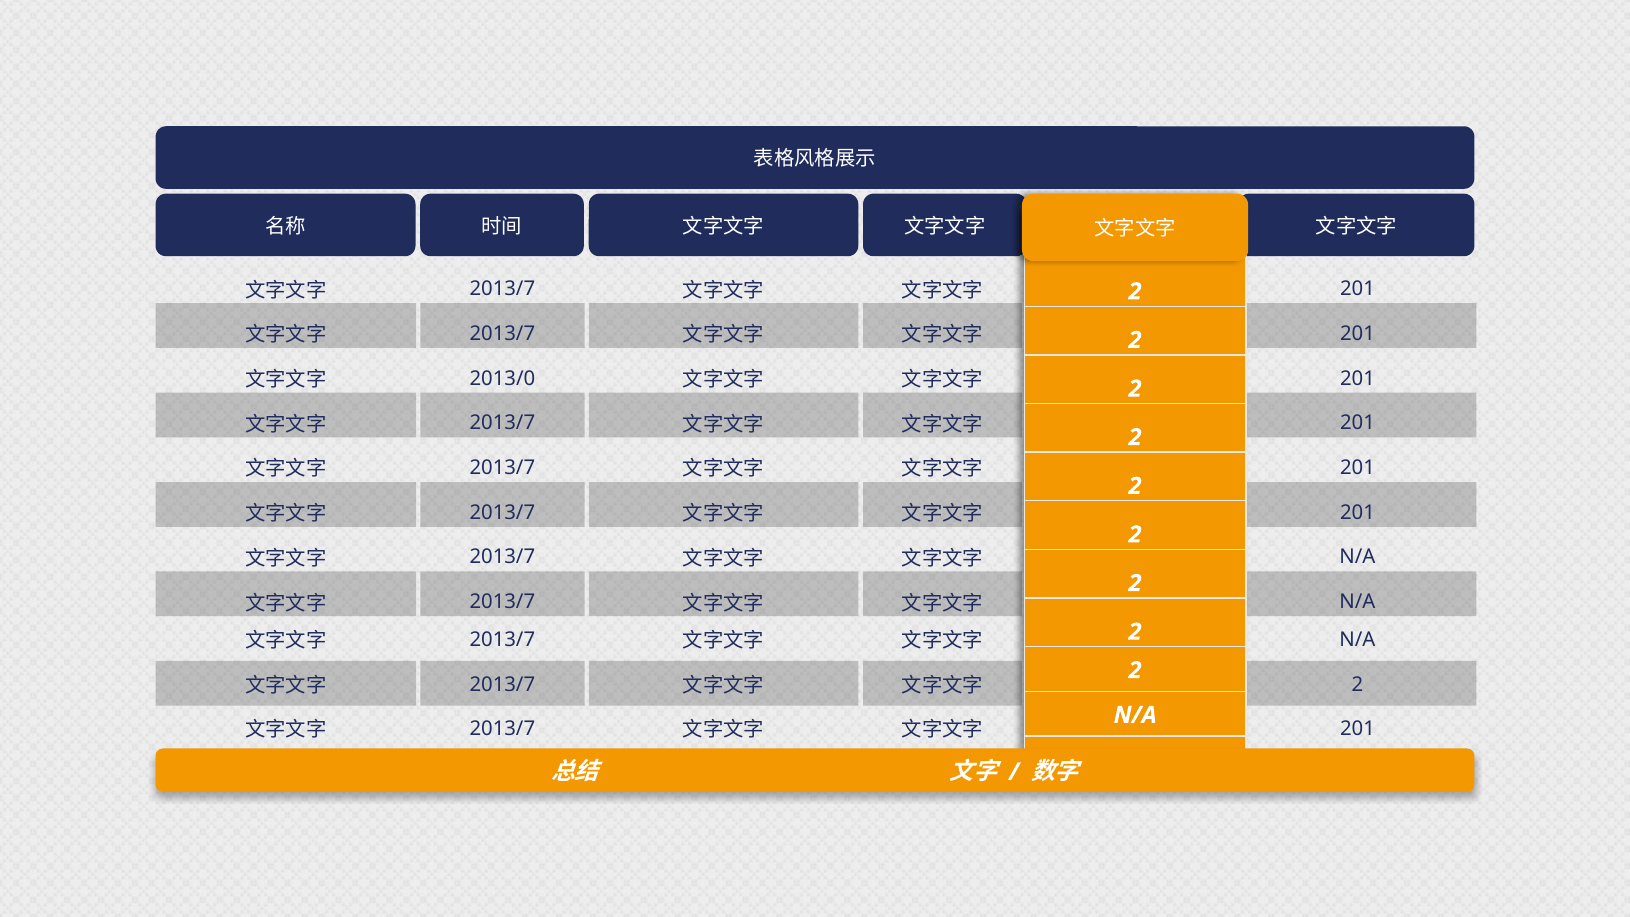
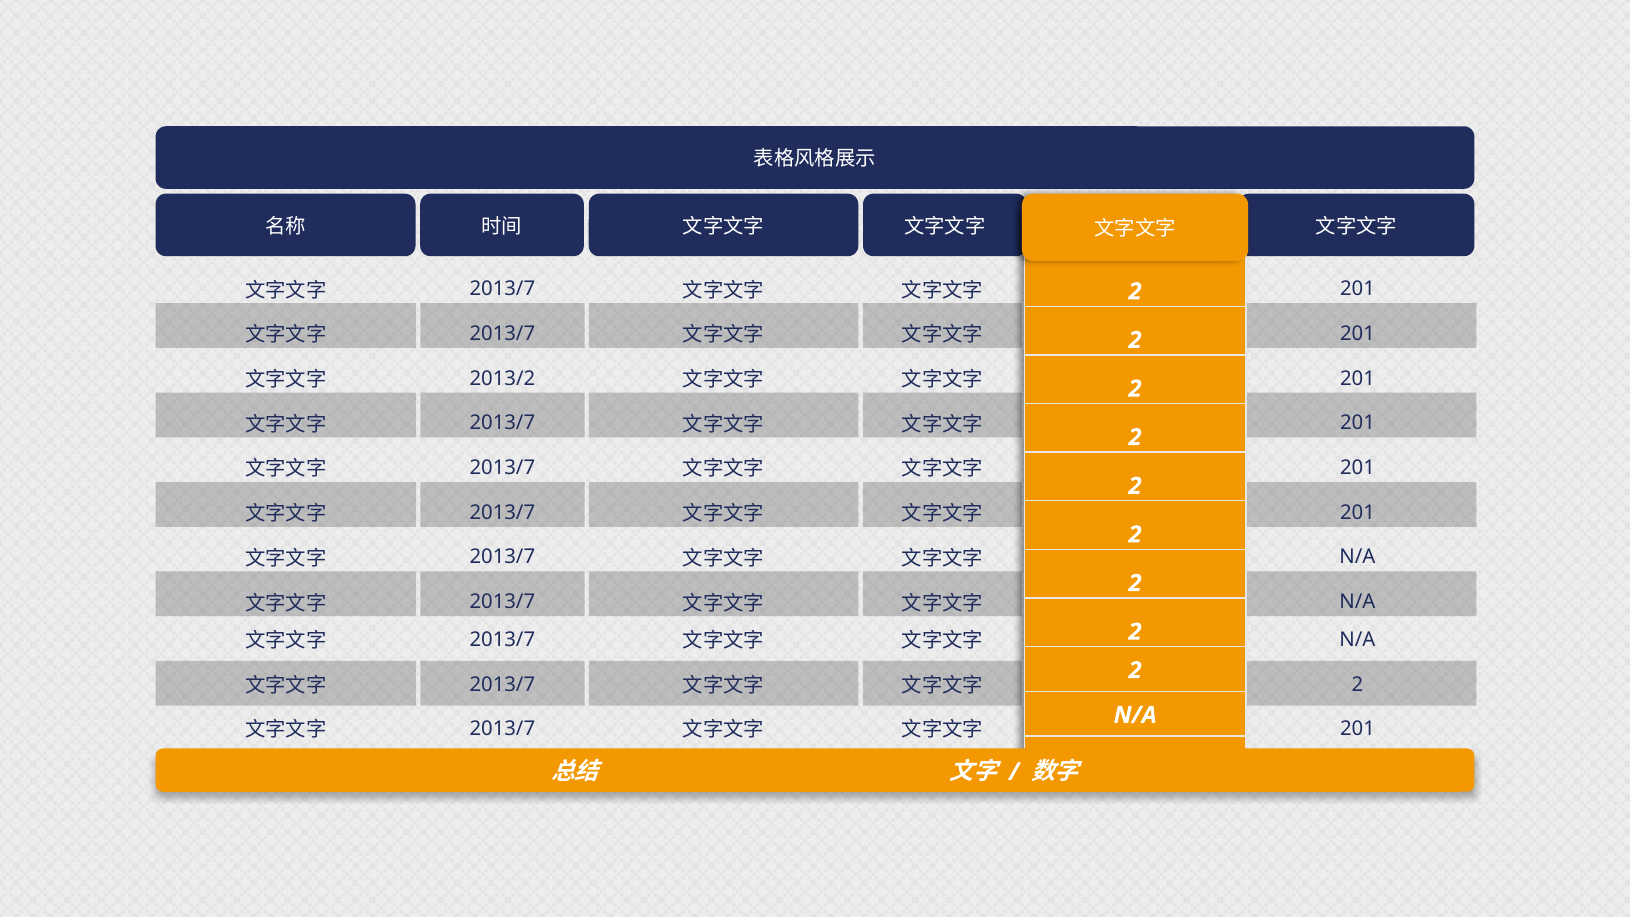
2013/0: 2013/0 -> 2013/2 (502, 378)
